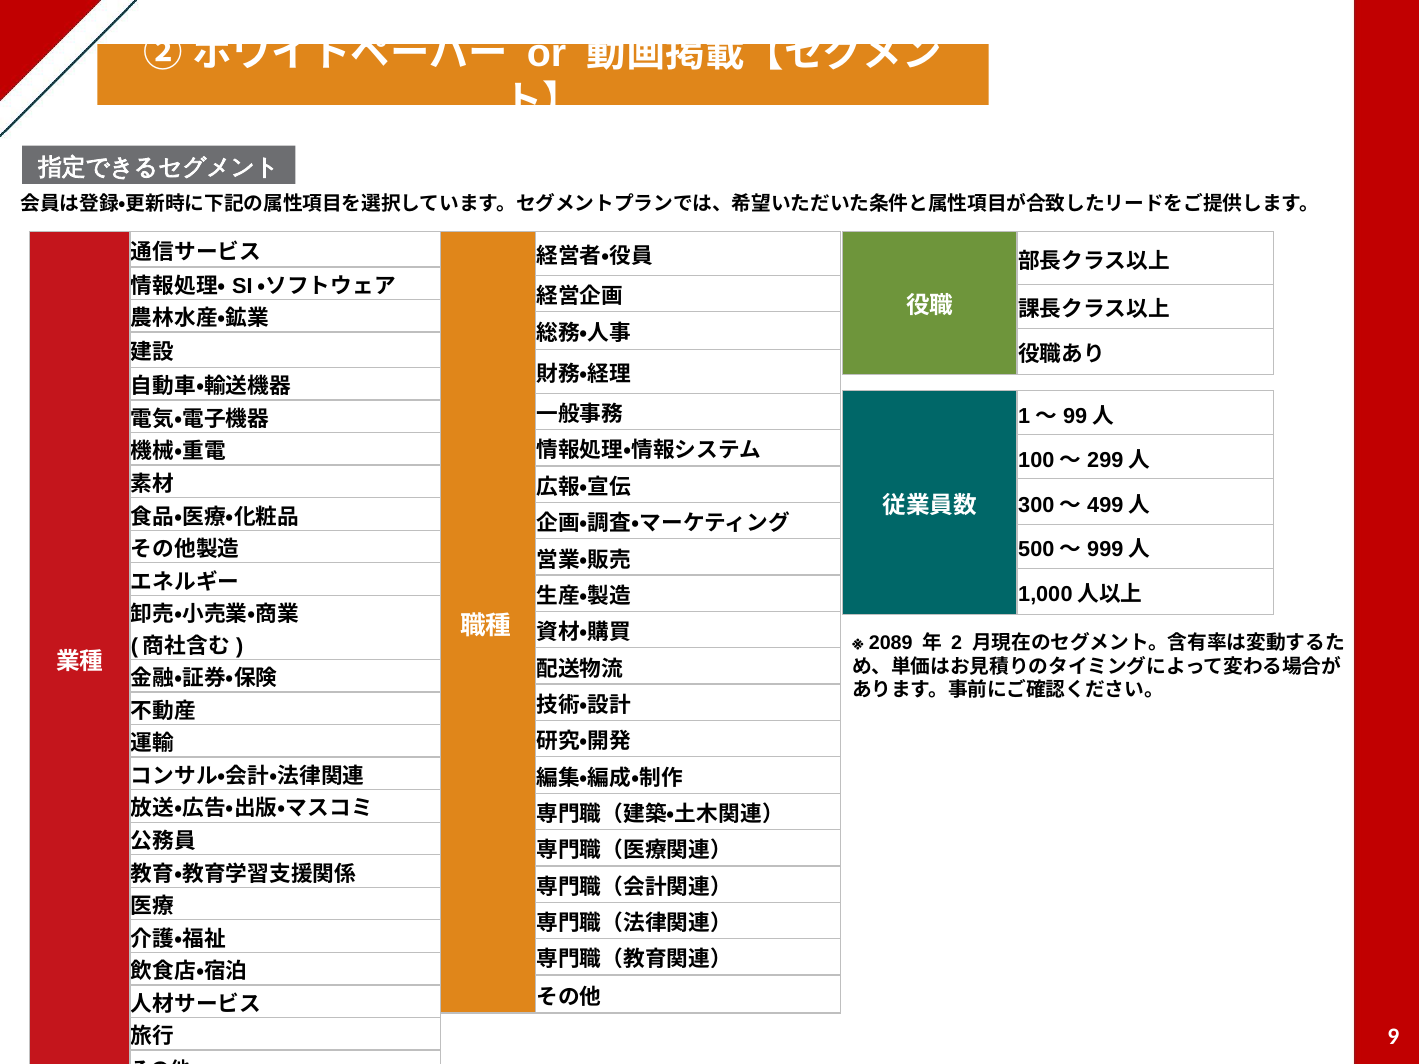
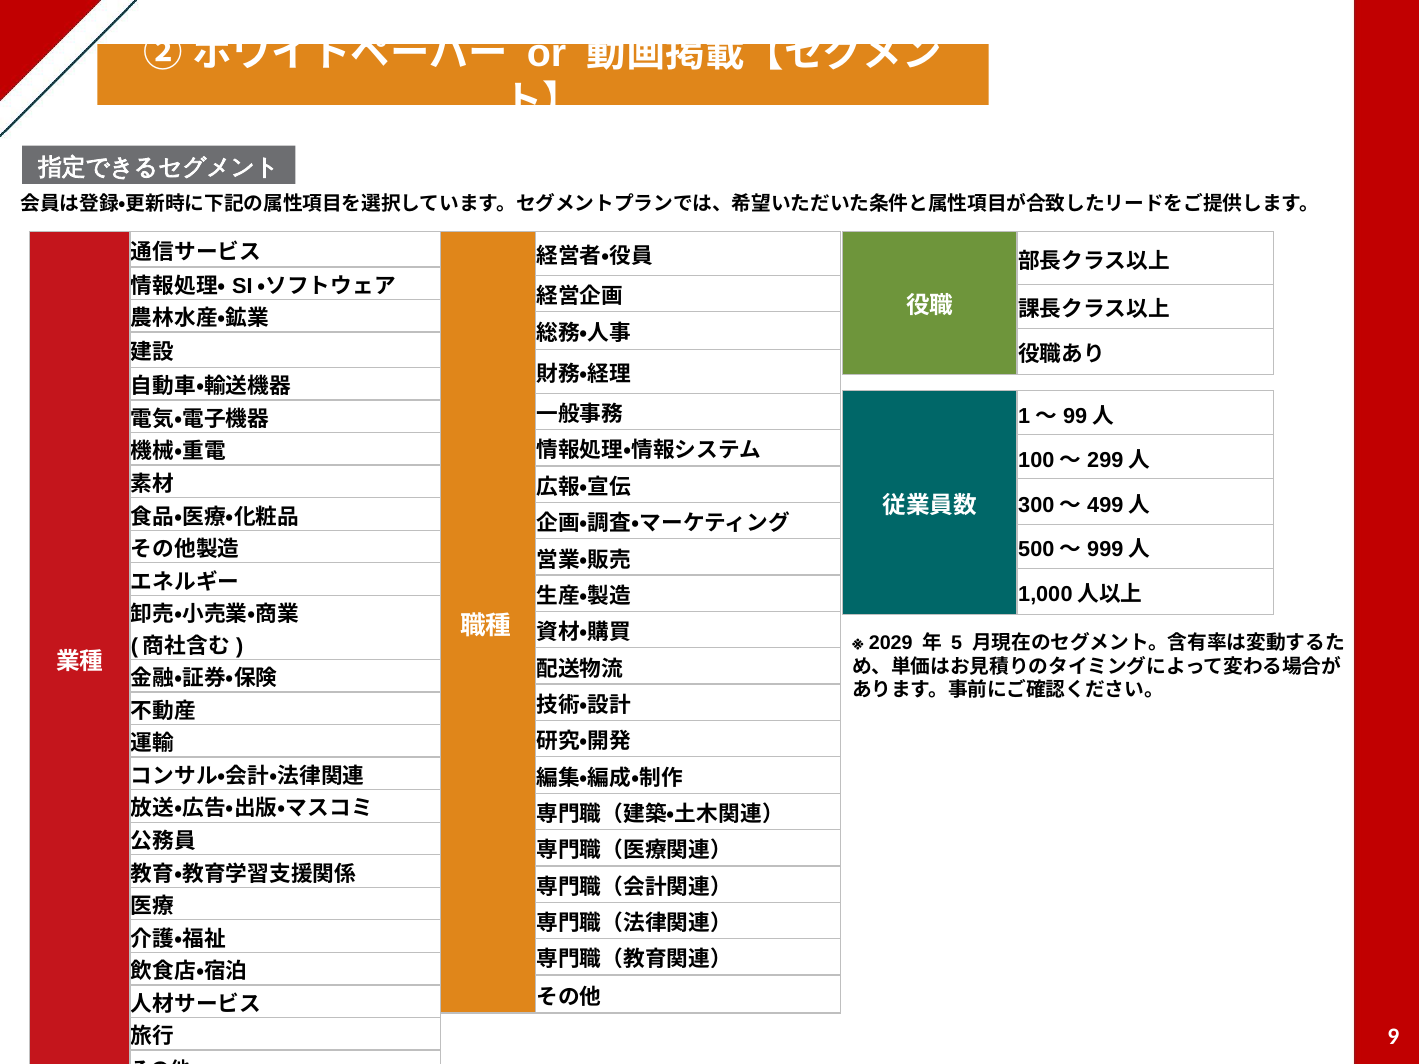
2089: 2089 -> 2029 (891, 643)
2: 2 -> 5 (957, 643)
